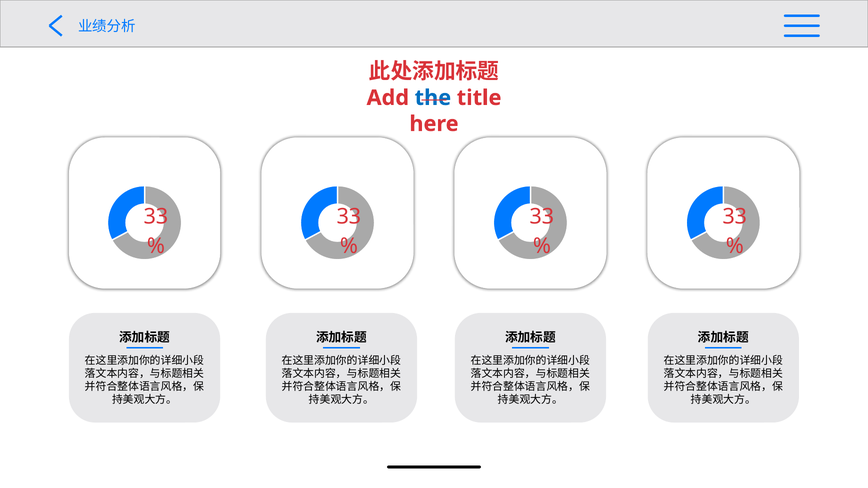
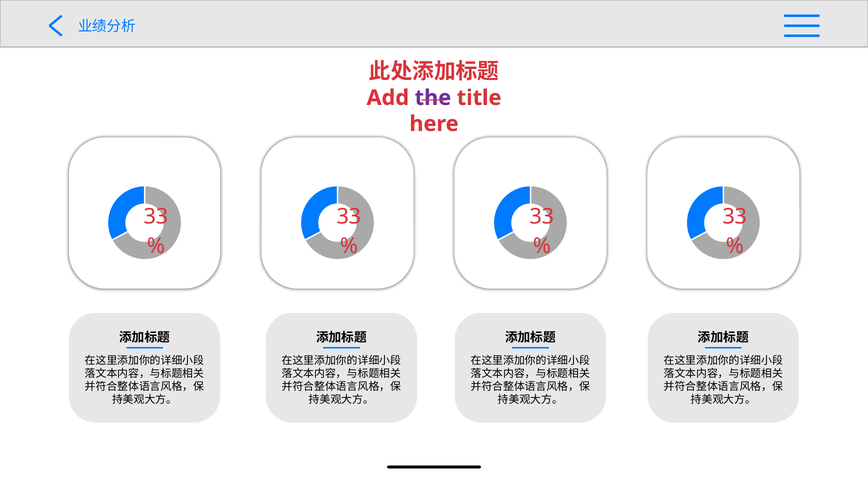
the colour: blue -> purple (433, 98)
